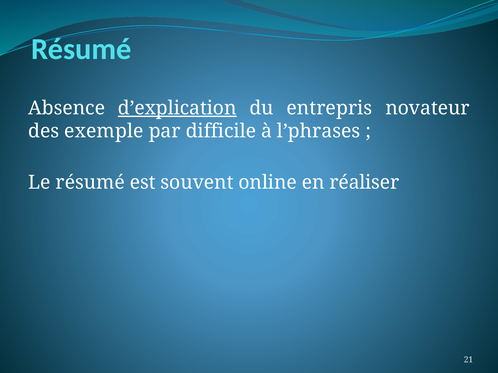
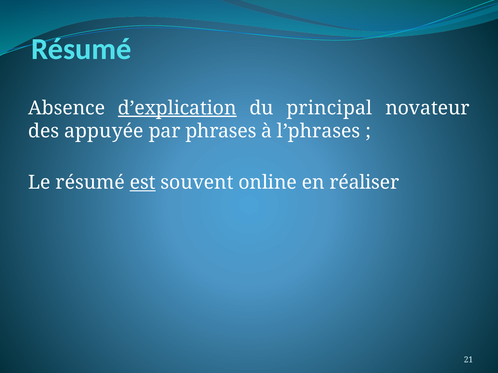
entrepris: entrepris -> principal (329, 108)
exemple: exemple -> appuyée (104, 131)
difficile: difficile -> phrases (221, 131)
est underline: none -> present (143, 183)
